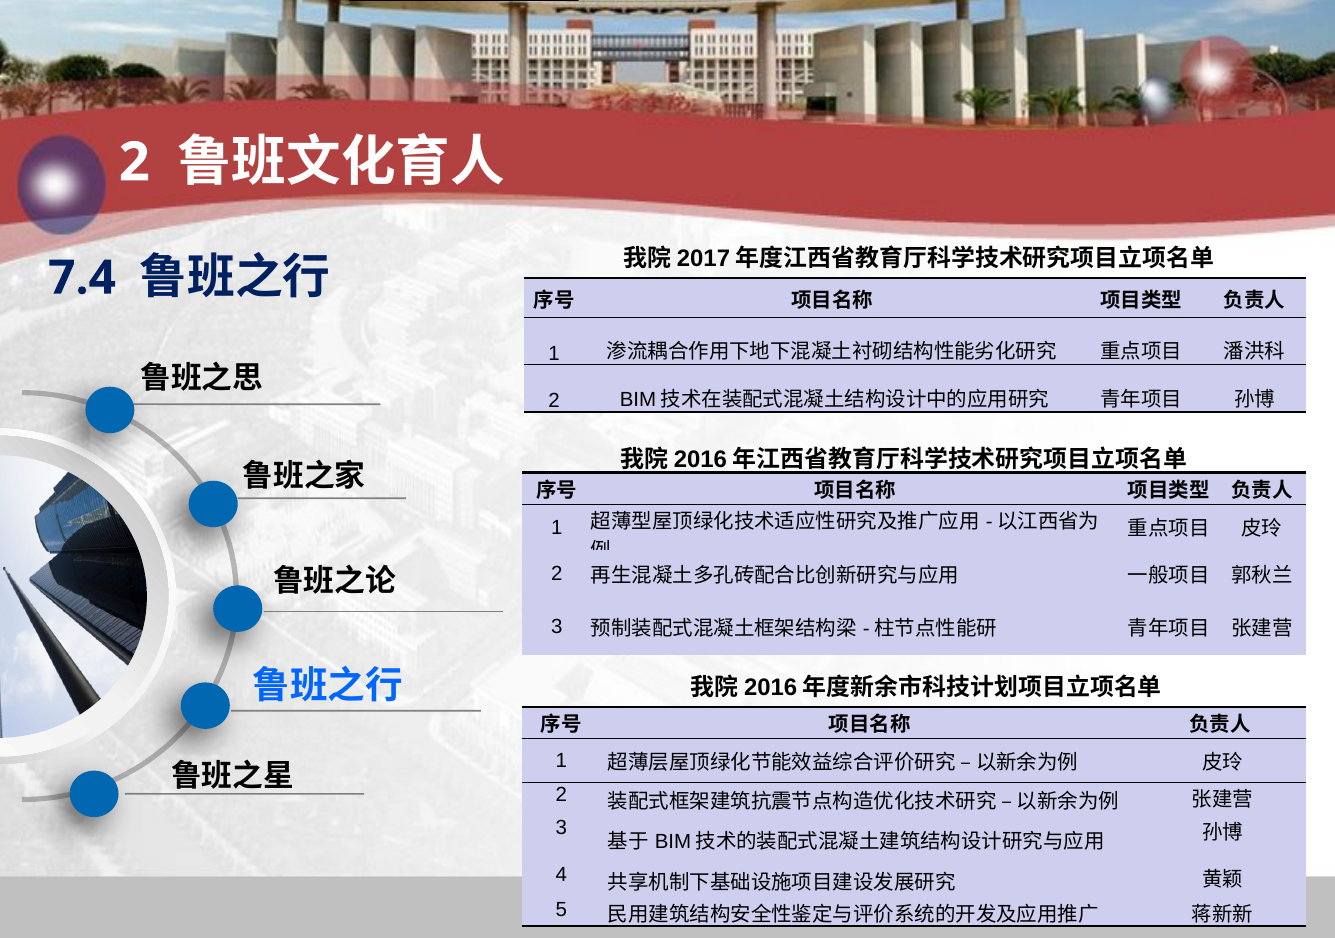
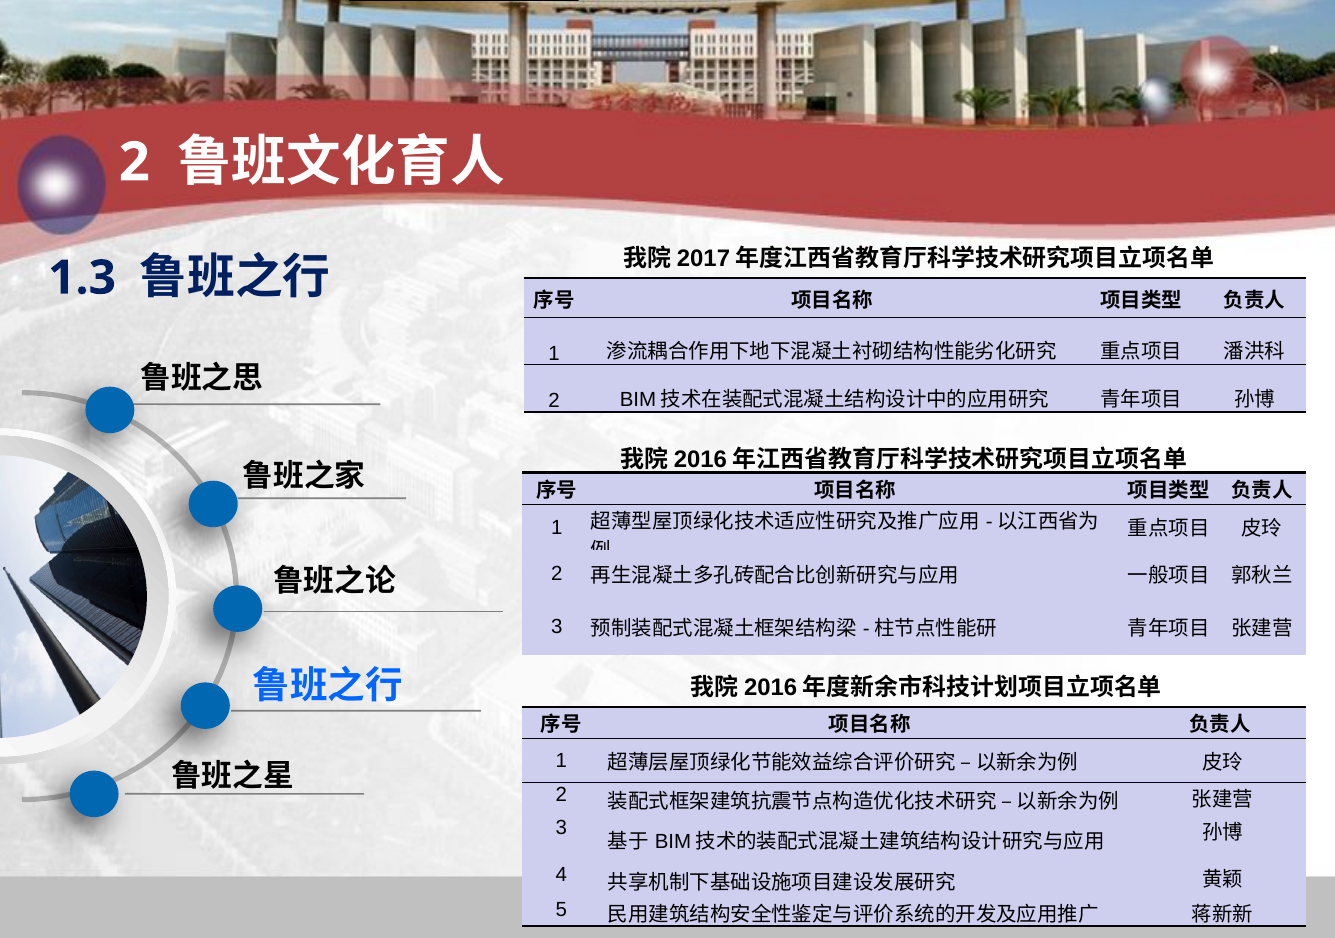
7.4: 7.4 -> 1.3 (82, 278)
